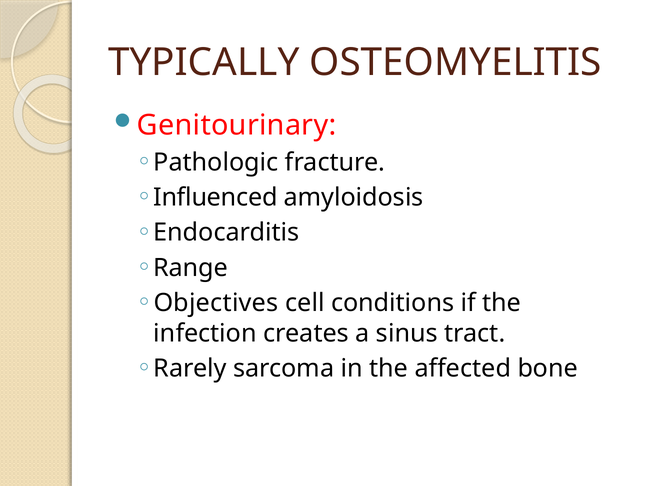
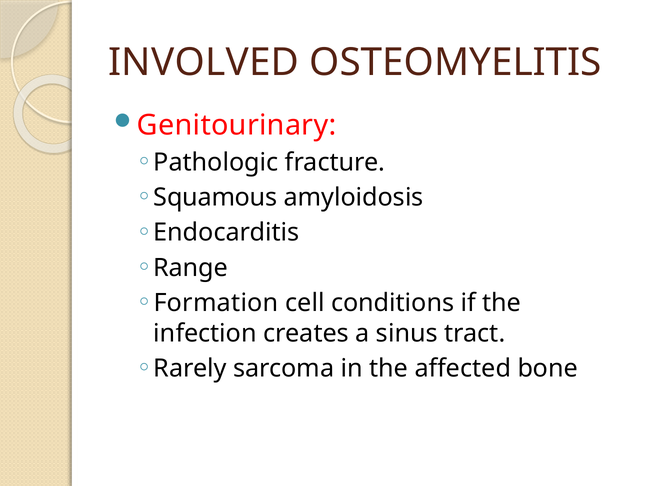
TYPICALLY: TYPICALLY -> INVOLVED (204, 63)
Influenced: Influenced -> Squamous (215, 197)
Objectives: Objectives -> Formation (216, 303)
